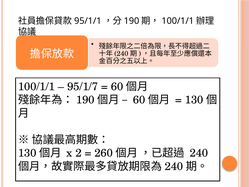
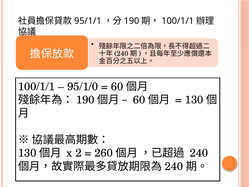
95/1/7: 95/1/7 -> 95/1/0 (83, 86)
